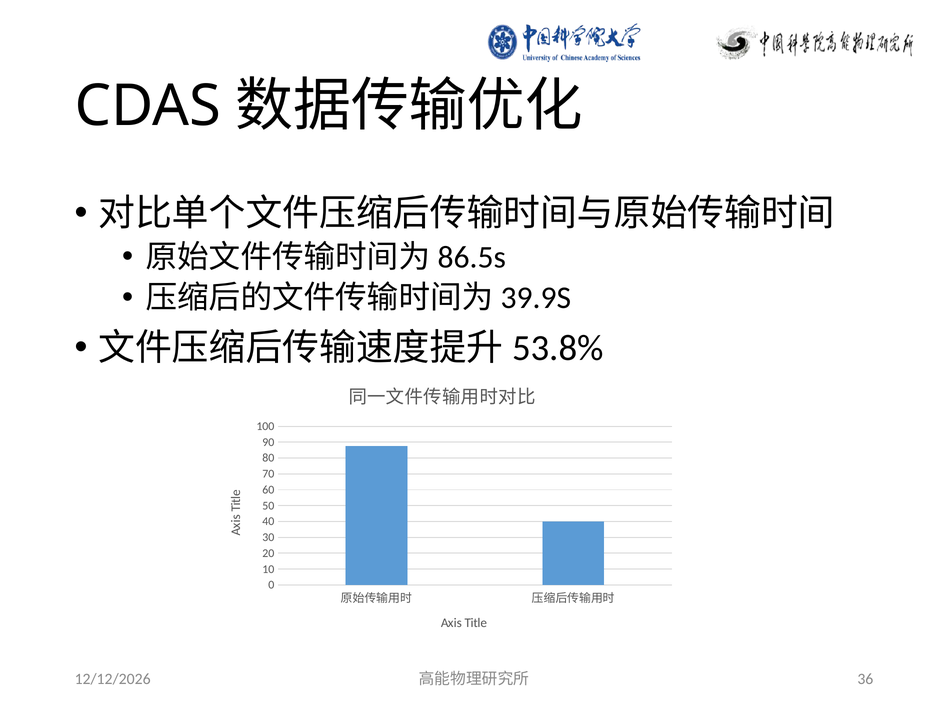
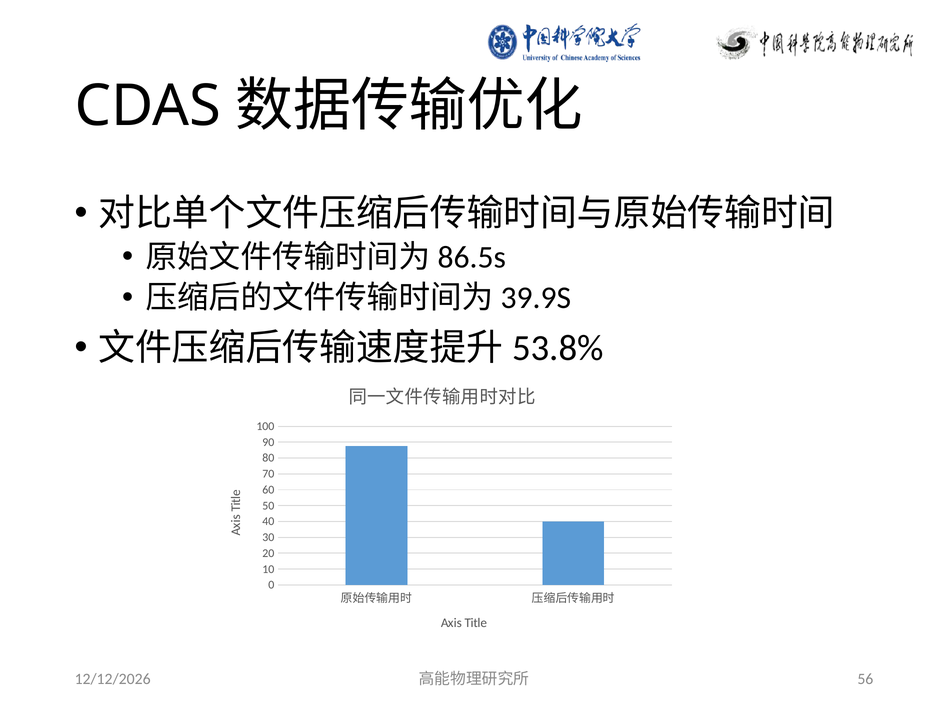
36: 36 -> 56 (865, 679)
